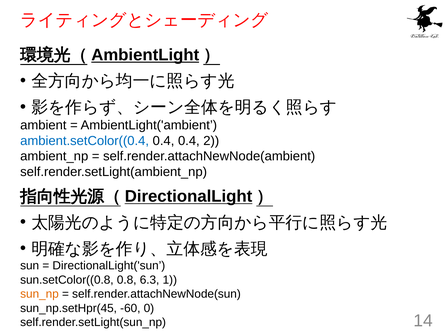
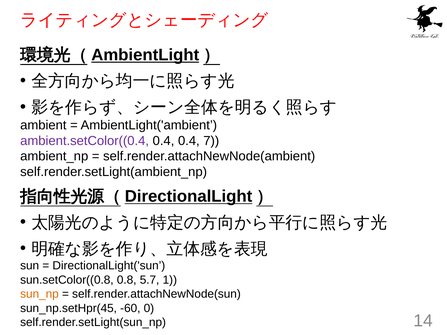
ambient.setColor((0.4 colour: blue -> purple (85, 141)
2: 2 -> 7 (211, 141)
6.3: 6.3 -> 5.7 (150, 280)
